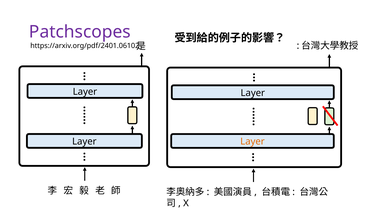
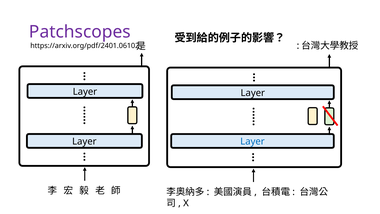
Layer colour: orange -> blue (252, 141)
